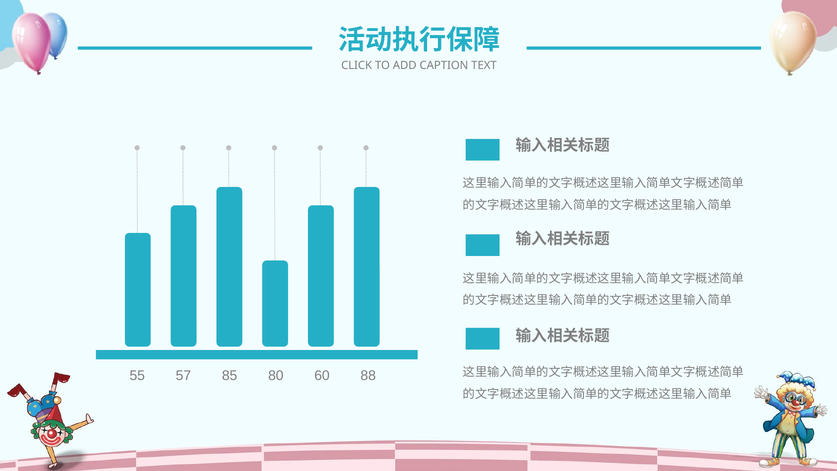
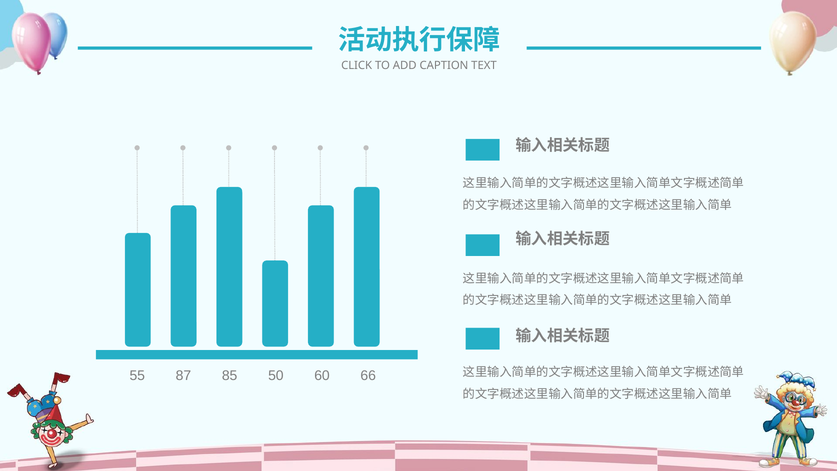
57: 57 -> 87 (183, 375)
80: 80 -> 50 (276, 375)
88: 88 -> 66 (368, 375)
